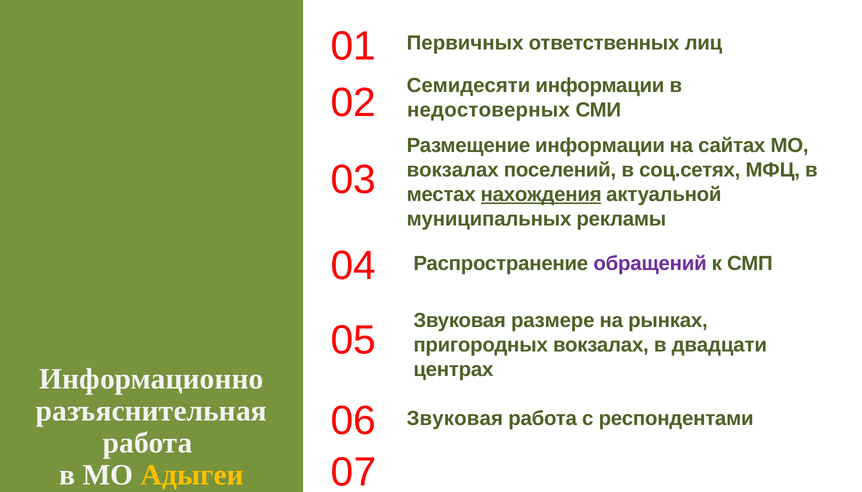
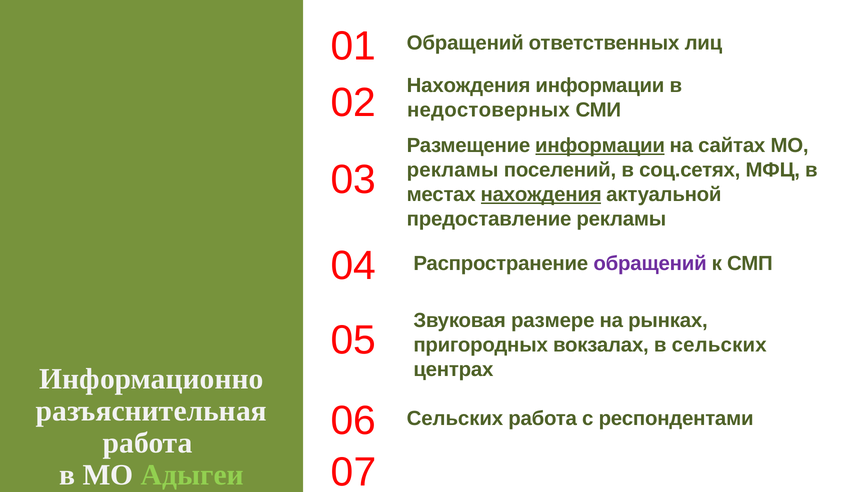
Первичных: Первичных -> Обращений (465, 43)
Семидесяти: Семидесяти -> Нахождения (469, 85)
информации underline: none -> present (600, 145)
вокзалах: вокзалах -> рекламы (453, 170)
муниципальных: муниципальных -> предоставление (489, 219)
в двадцати: двадцати -> сельских (719, 345)
Звуковая: Звуковая -> Сельских (455, 418)
Адыгеи colour: yellow -> light green (192, 475)
